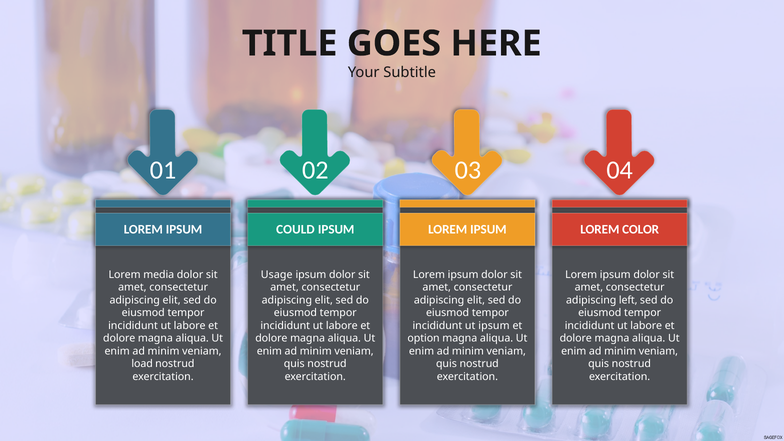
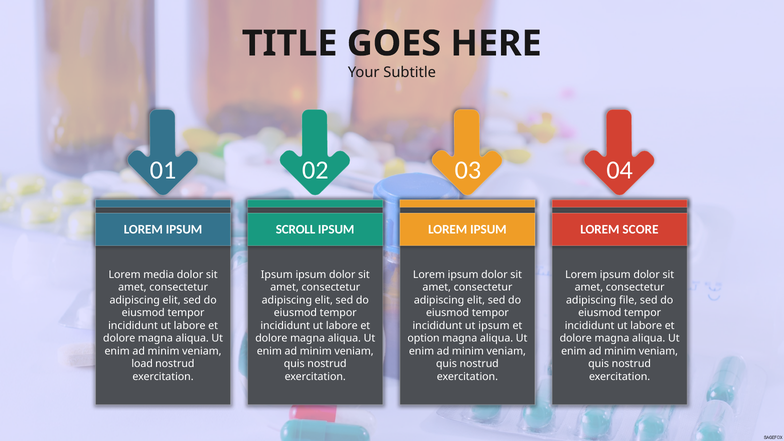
COULD: COULD -> SCROLL (296, 229)
COLOR: COLOR -> SCORE (640, 229)
Usage: Usage -> Ipsum (277, 275)
left: left -> file (628, 300)
